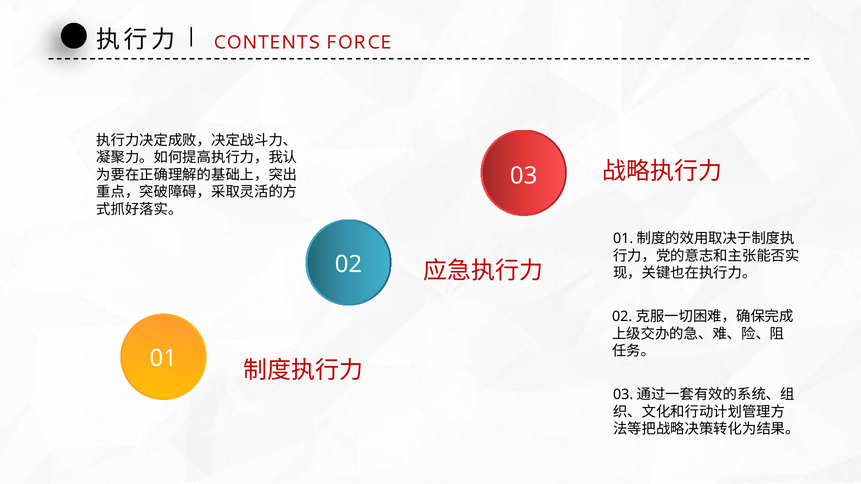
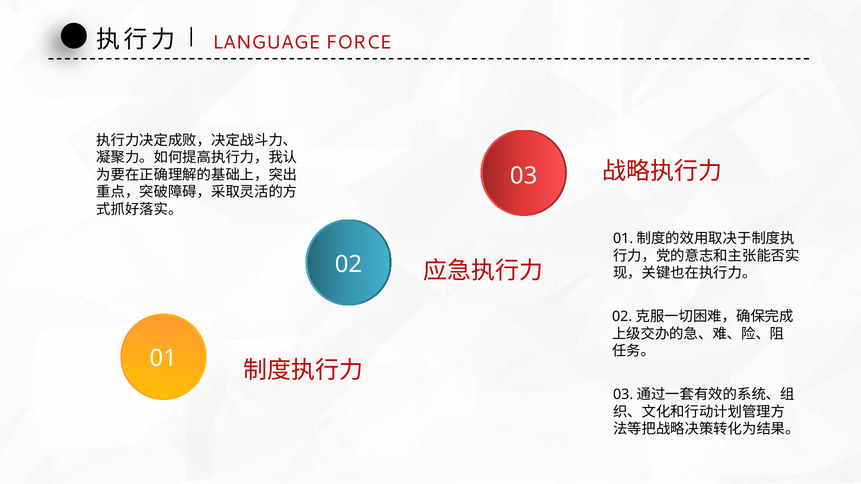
CONTENTS: CONTENTS -> LANGUAGE (266, 42)
